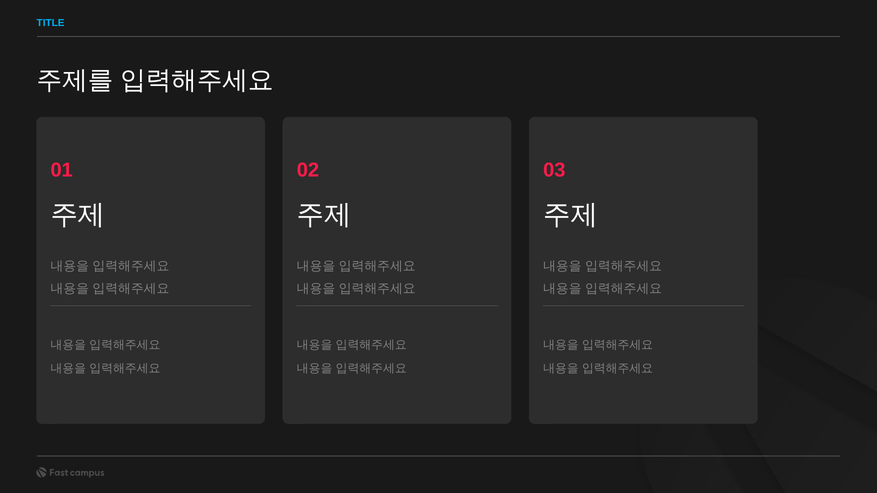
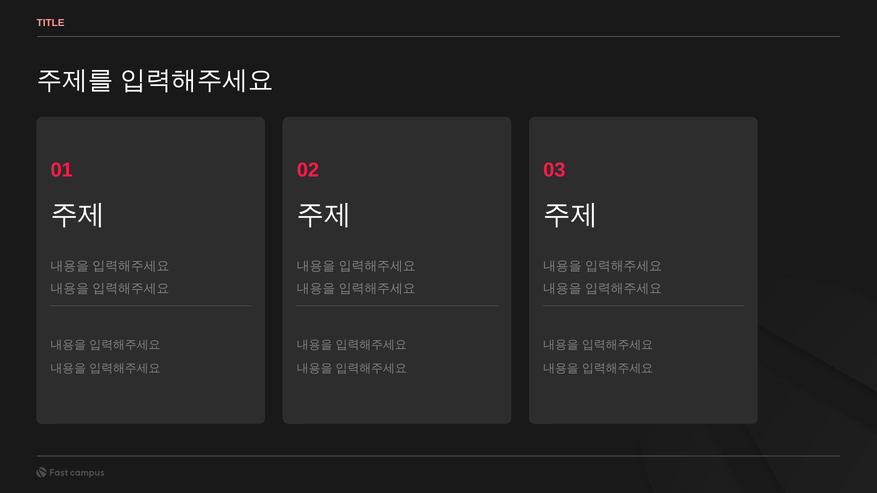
TITLE colour: light blue -> pink (51, 23)
